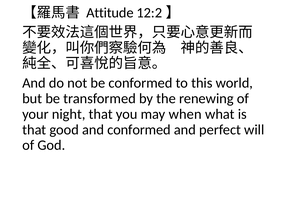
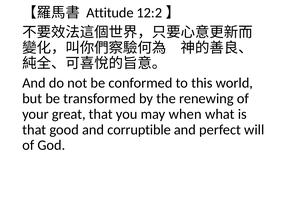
night: night -> great (69, 114)
and conformed: conformed -> corruptible (139, 130)
